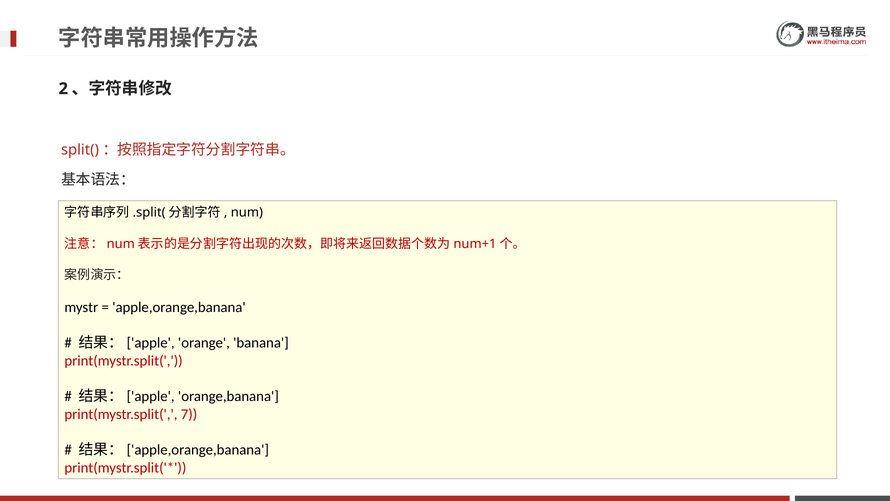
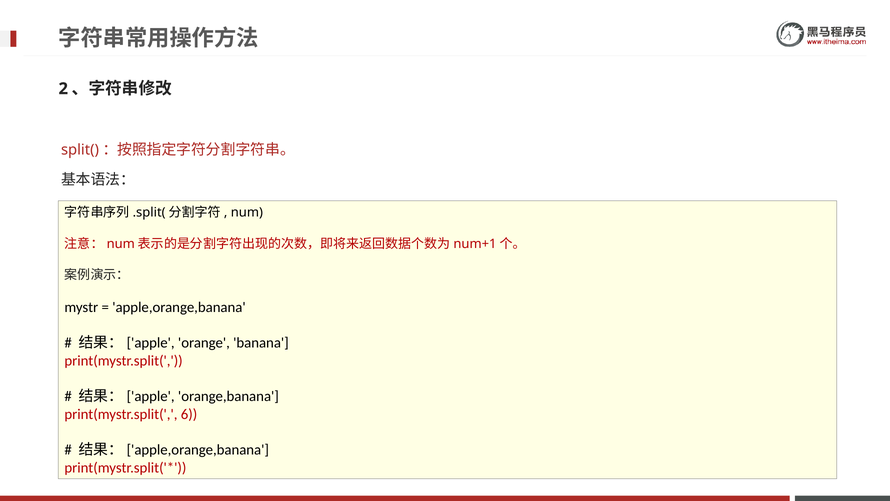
7: 7 -> 6 (189, 414)
